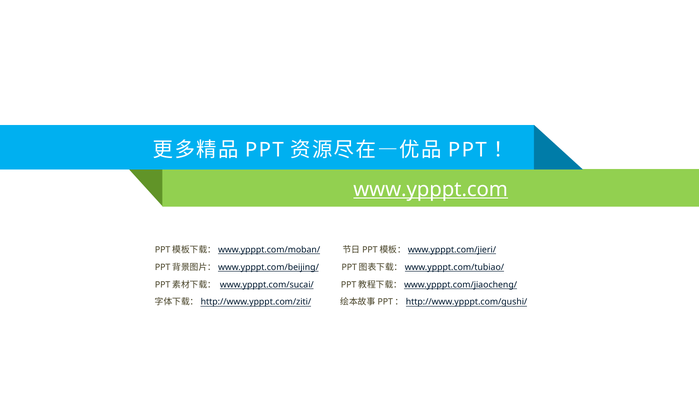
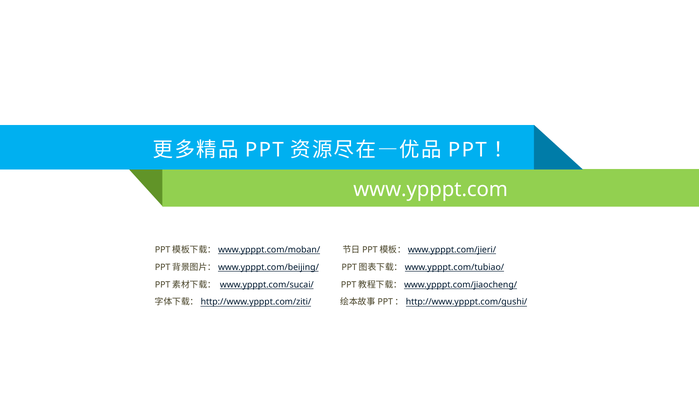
www.ypppt.com underline: present -> none (431, 189)
